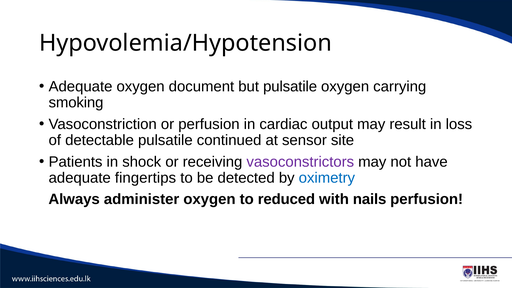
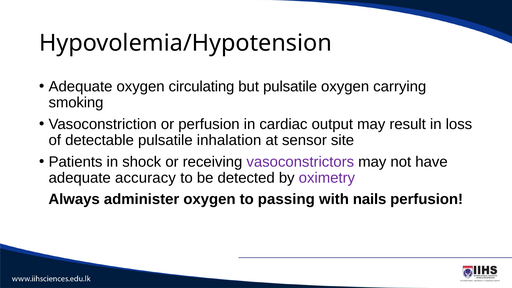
document: document -> circulating (202, 87)
continued: continued -> inhalation (229, 140)
fingertips: fingertips -> accuracy (145, 178)
oximetry colour: blue -> purple (327, 178)
reduced: reduced -> passing (286, 199)
